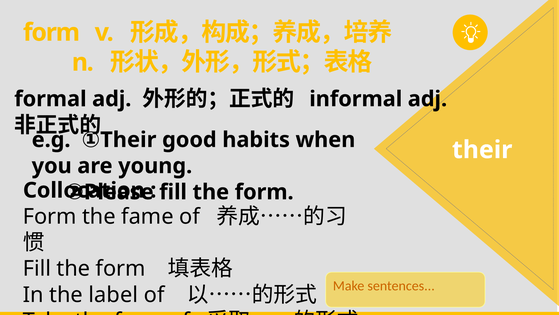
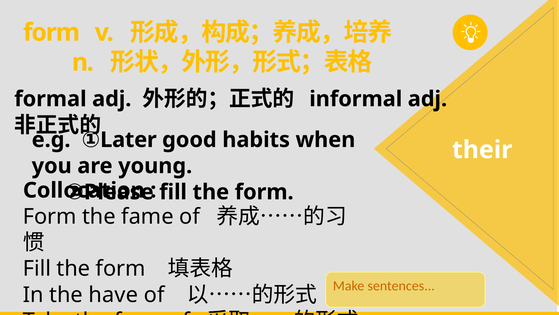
e.g Their: Their -> Later (128, 140)
label: label -> have (113, 294)
